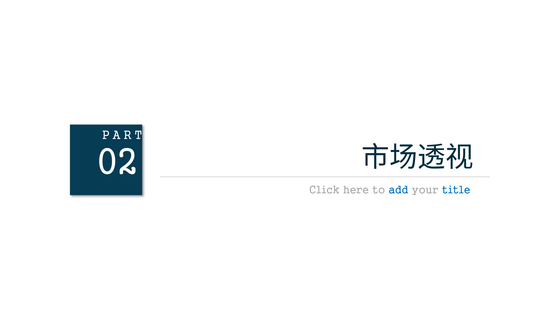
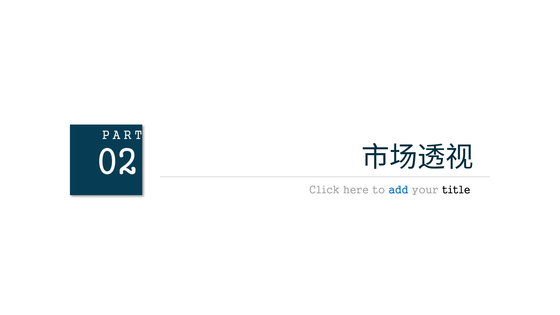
title colour: blue -> black (456, 190)
